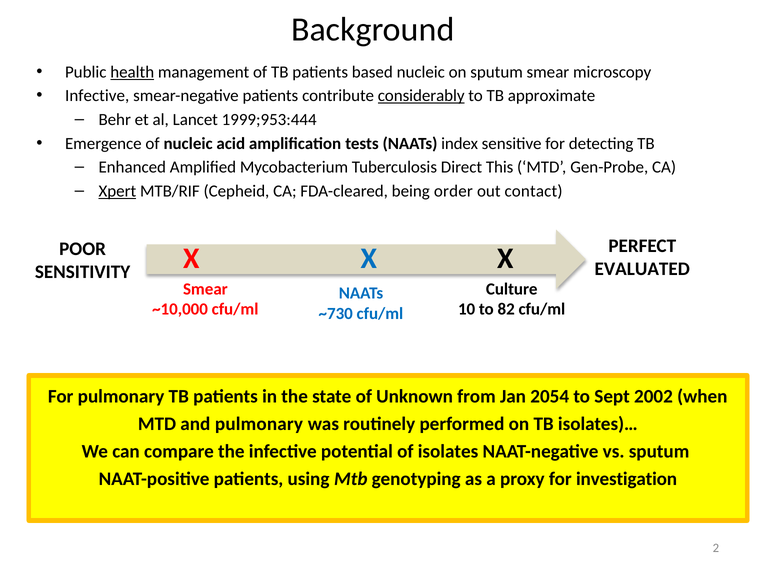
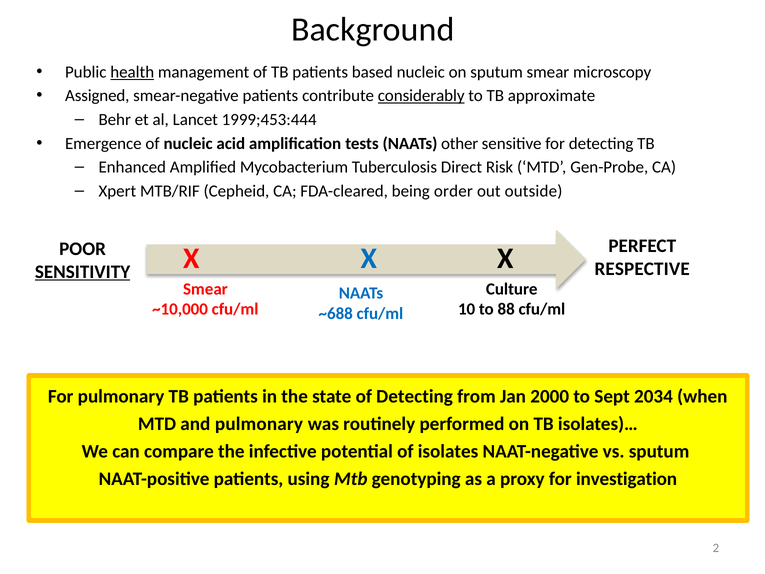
Infective: Infective -> Assigned (97, 96)
1999;953:444: 1999;953:444 -> 1999;453:444 (269, 120)
index: index -> other (460, 143)
This: This -> Risk (500, 167)
Xpert underline: present -> none (117, 191)
contact: contact -> outside (534, 191)
EVALUATED: EVALUATED -> RESPECTIVE (642, 269)
SENSITIVITY underline: none -> present (83, 272)
82: 82 -> 88 (506, 309)
~730: ~730 -> ~688 (336, 313)
of Unknown: Unknown -> Detecting (415, 396)
2054: 2054 -> 2000 (550, 396)
2002: 2002 -> 2034 (653, 396)
